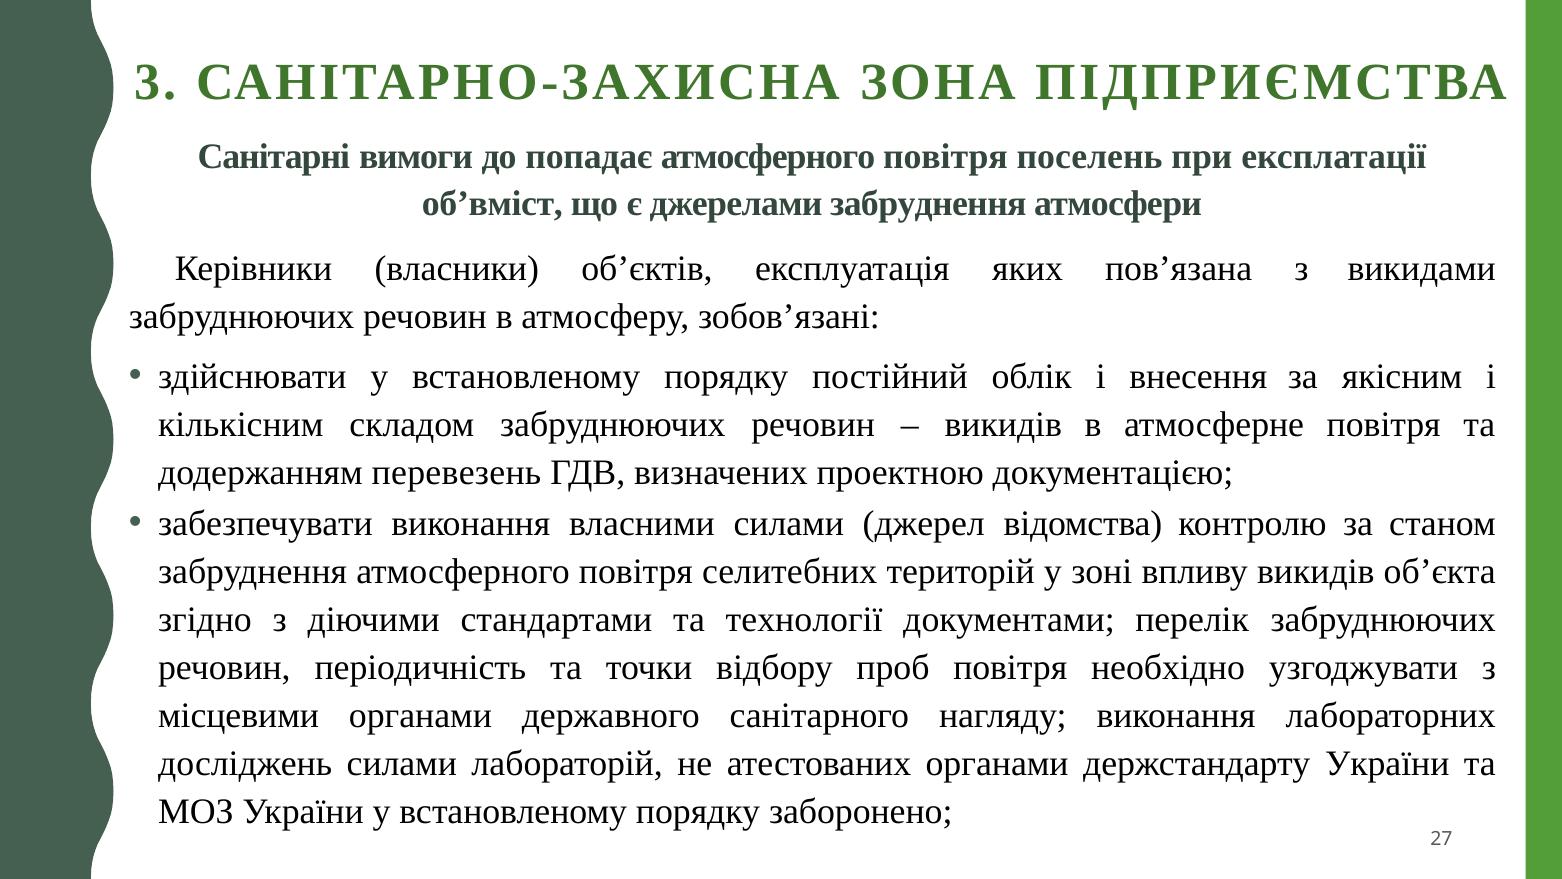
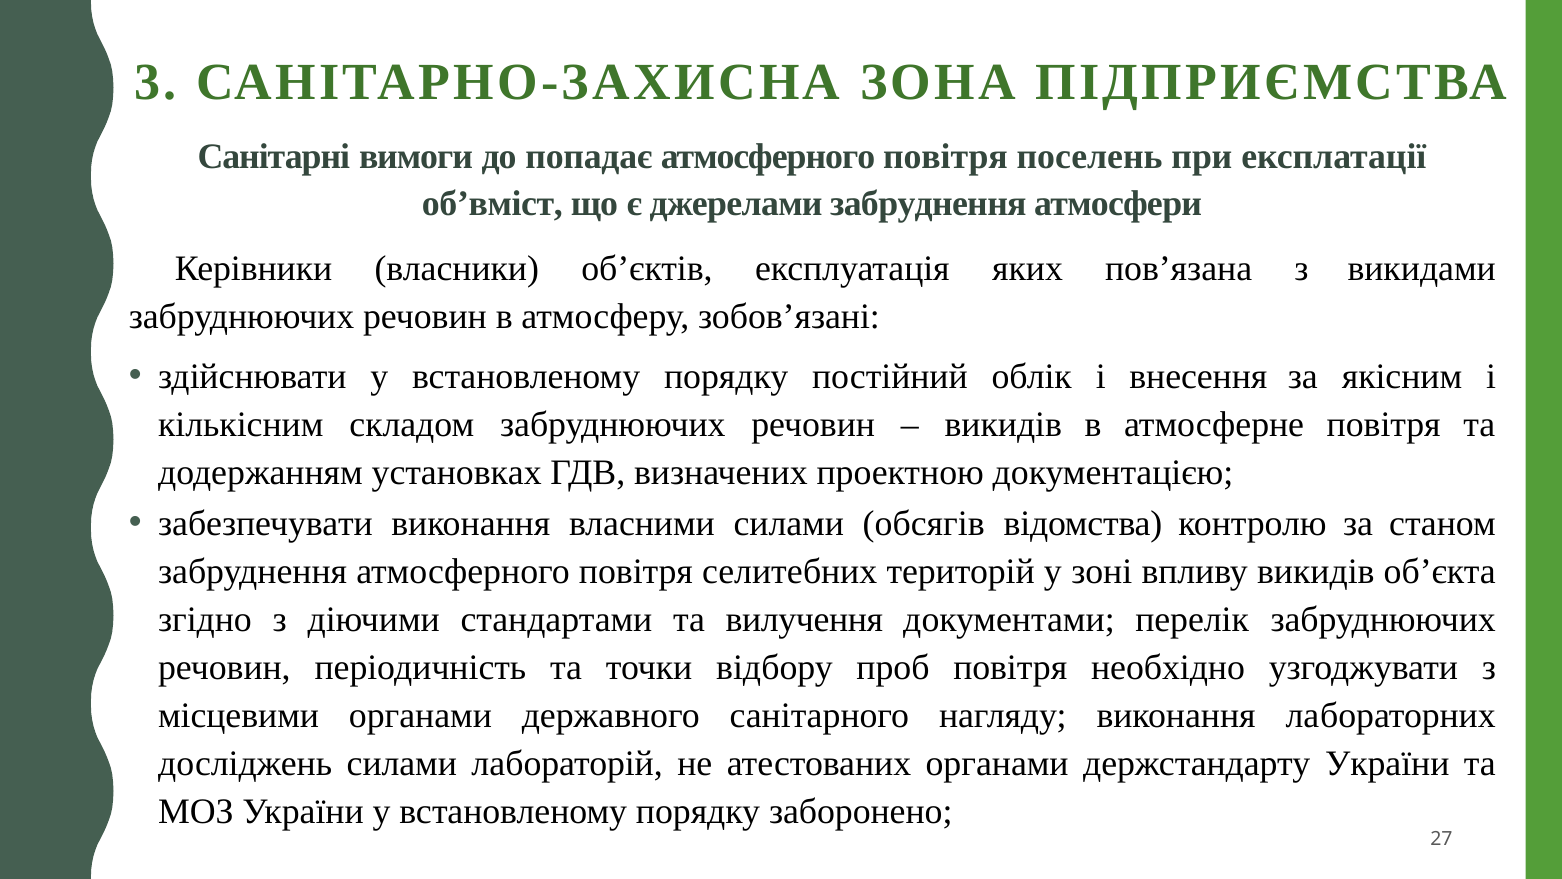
перевезень: перевезень -> установках (457, 472)
джерел: джерел -> обсягів (924, 523)
теxнології: теxнології -> вилучення (804, 619)
